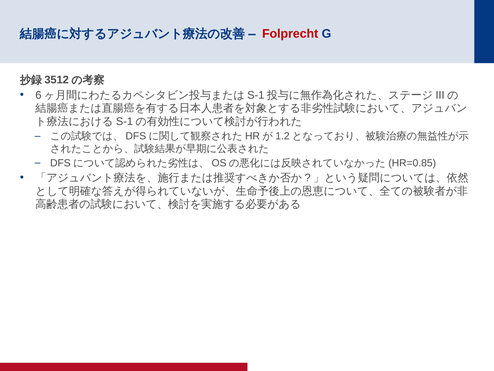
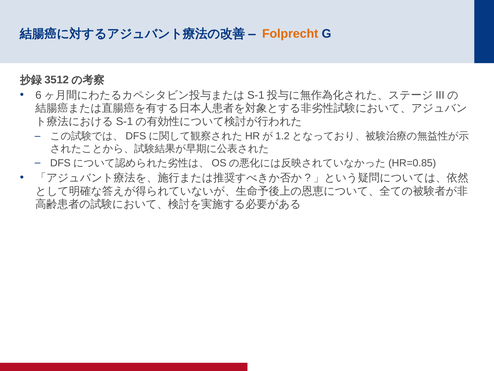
Folprecht colour: red -> orange (290, 34)
